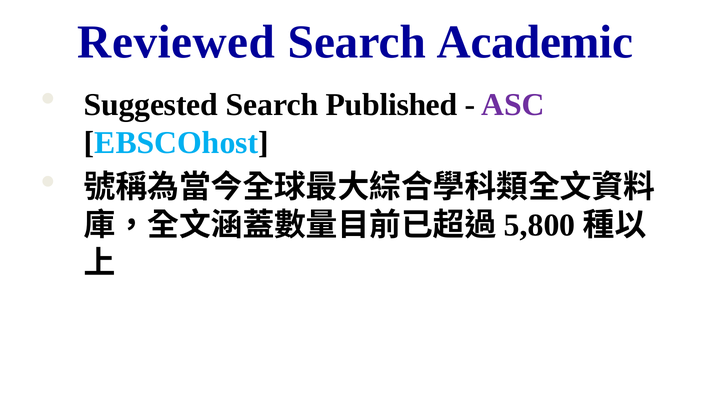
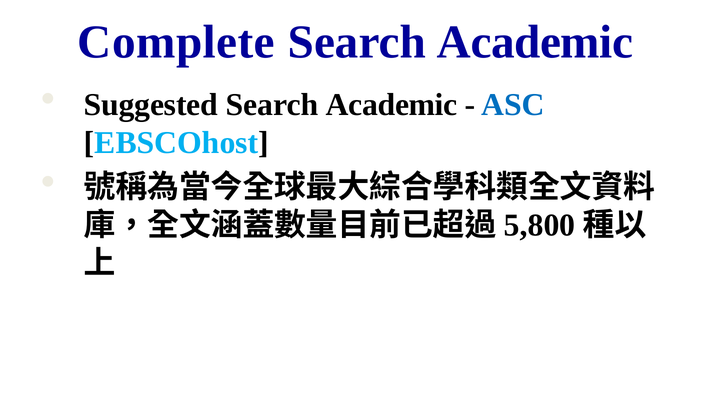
Reviewed: Reviewed -> Complete (176, 42)
Published: Published -> Academic (392, 105)
ASC colour: purple -> blue (513, 105)
